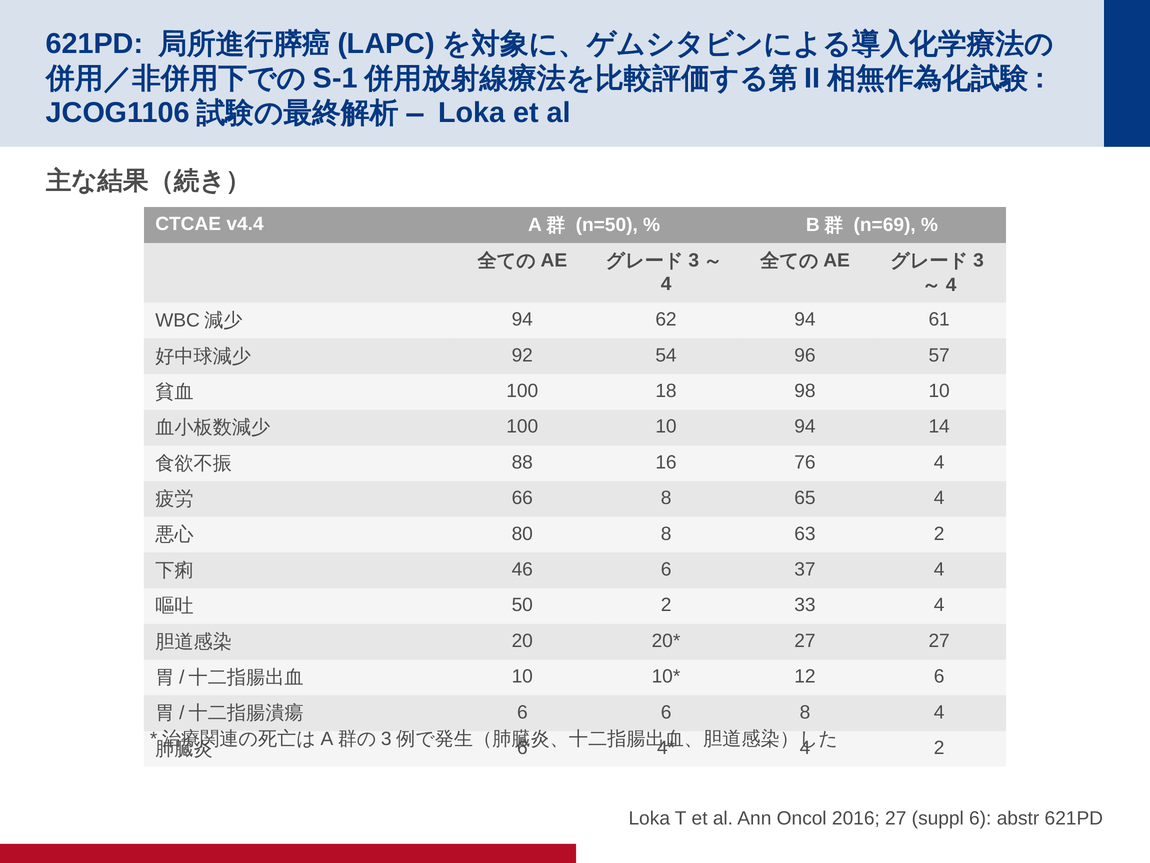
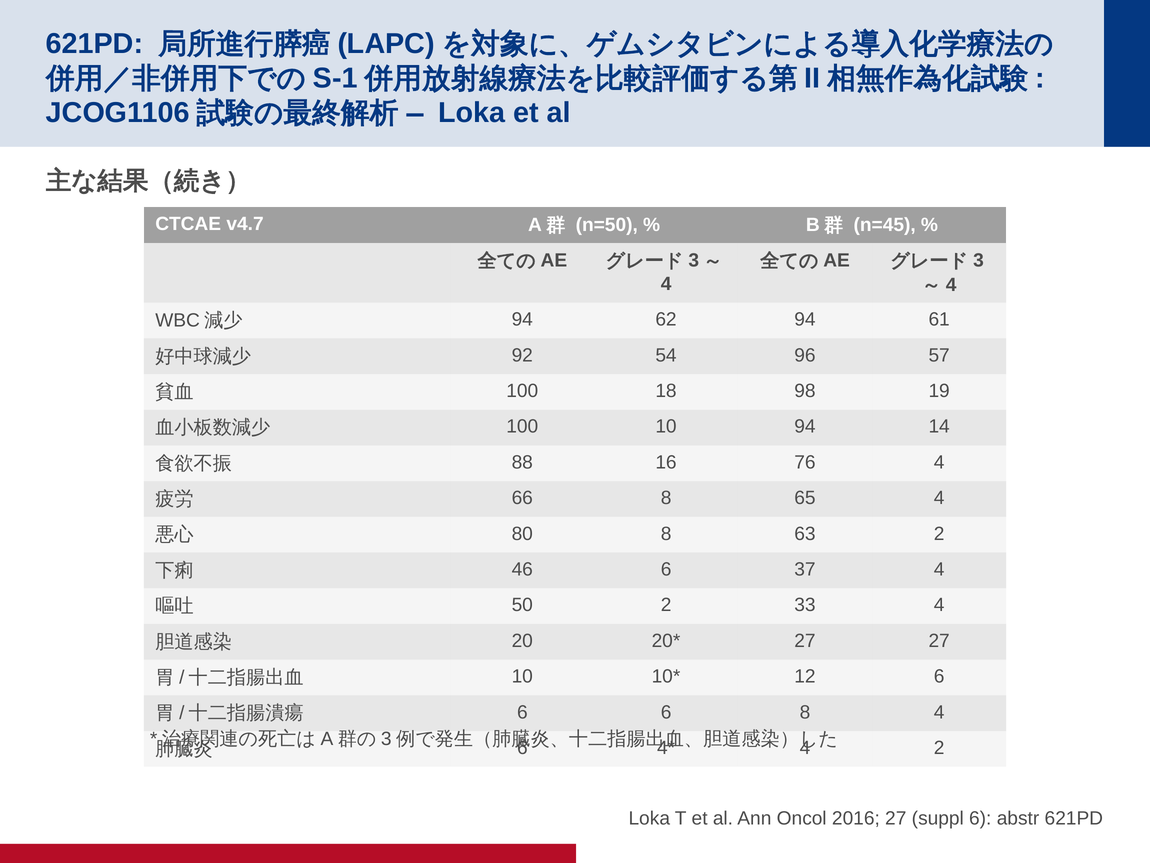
v4.4: v4.4 -> v4.7 (245, 224)
n=69: n=69 -> n=45 (885, 225)
98 10: 10 -> 19 (939, 391)
